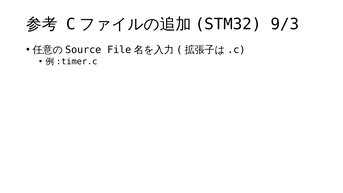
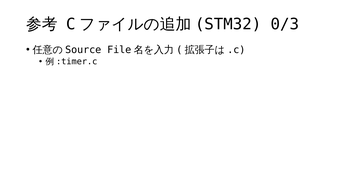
9/3: 9/3 -> 0/3 (285, 24)
